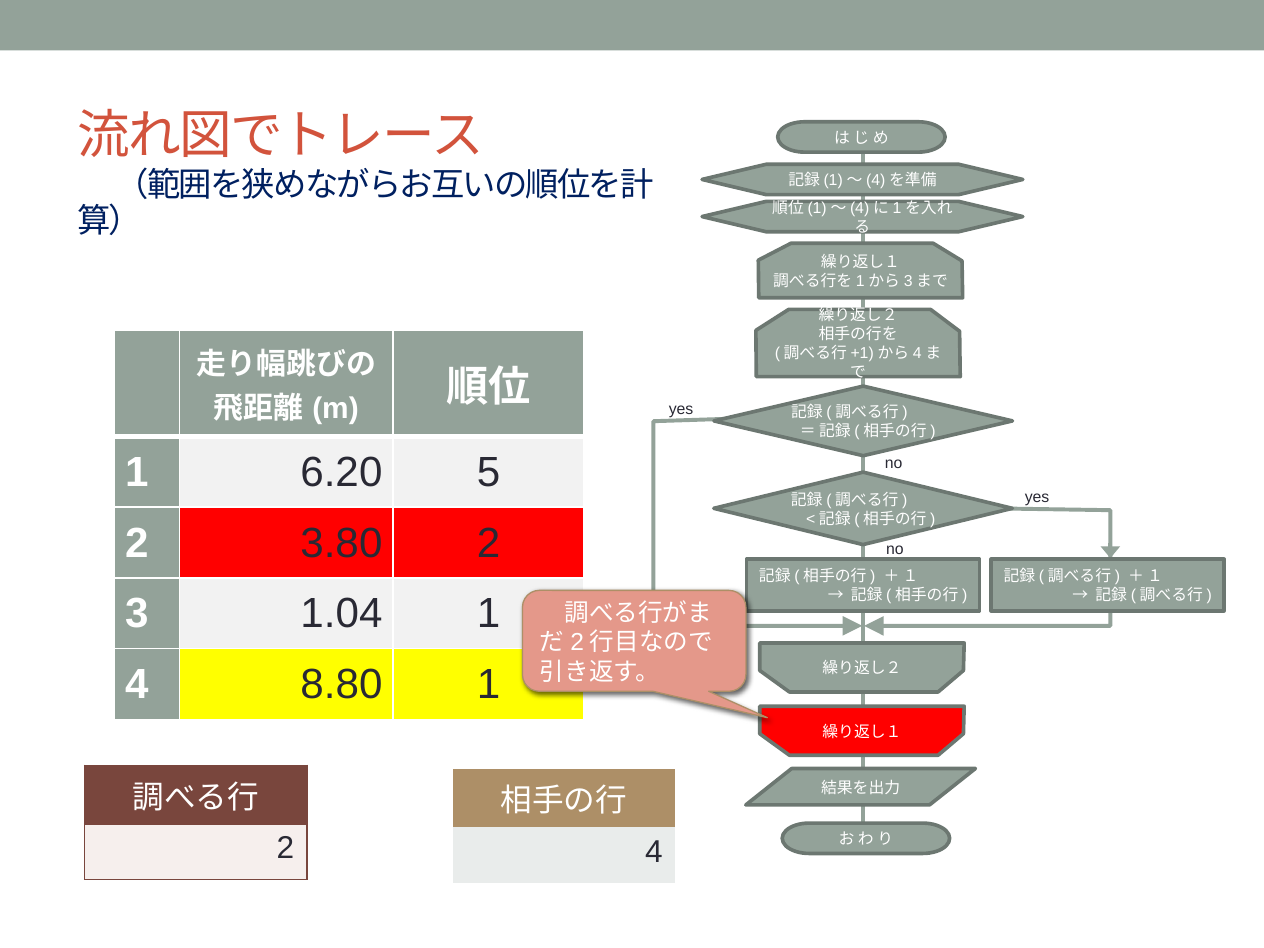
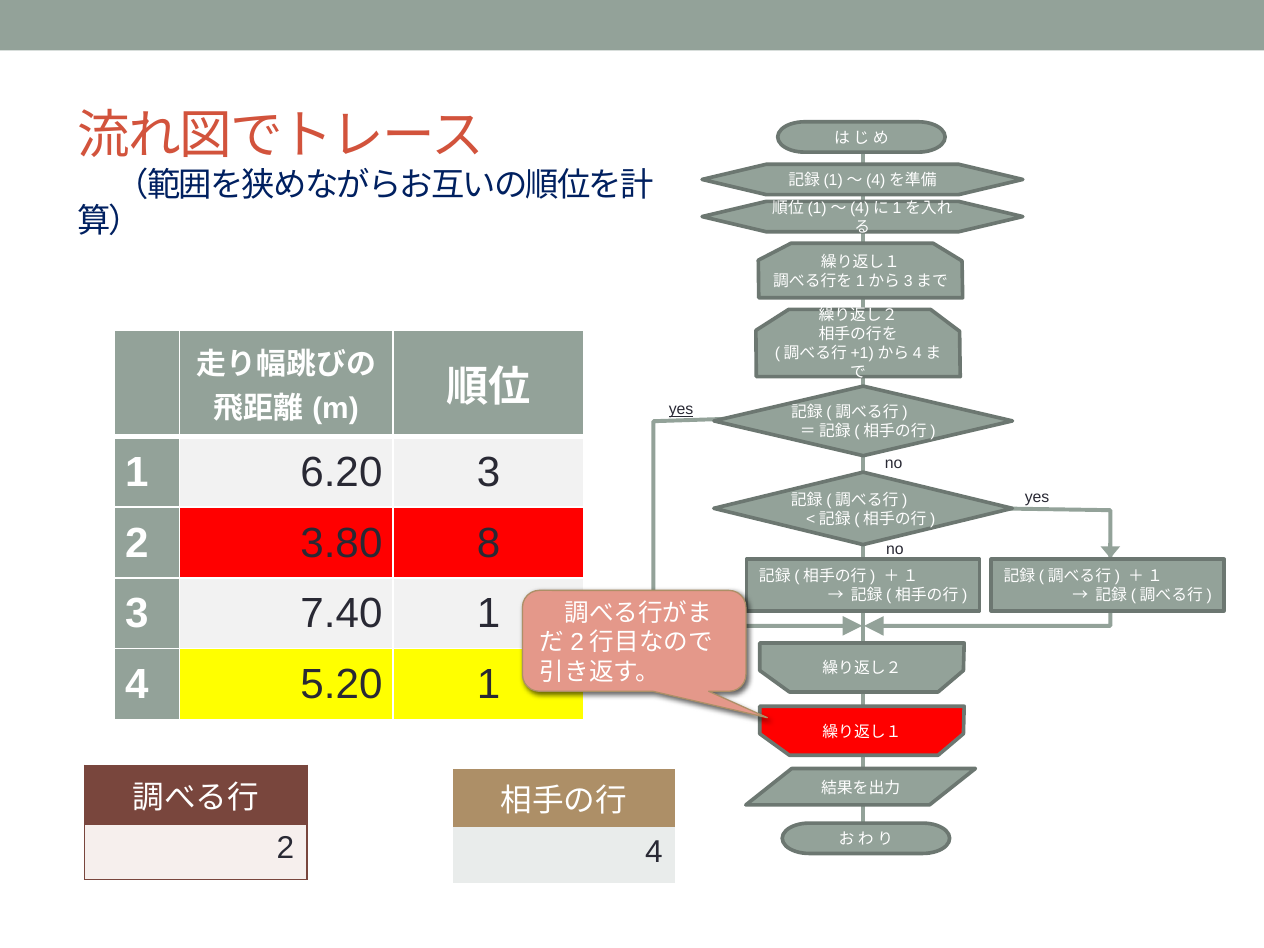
yes underline: none -> present (681, 409)
6.20 5: 5 -> 3 (489, 472)
3.80 2: 2 -> 8 (489, 543)
1.04: 1.04 -> 7.40 (341, 614)
8.80: 8.80 -> 5.20 (341, 685)
